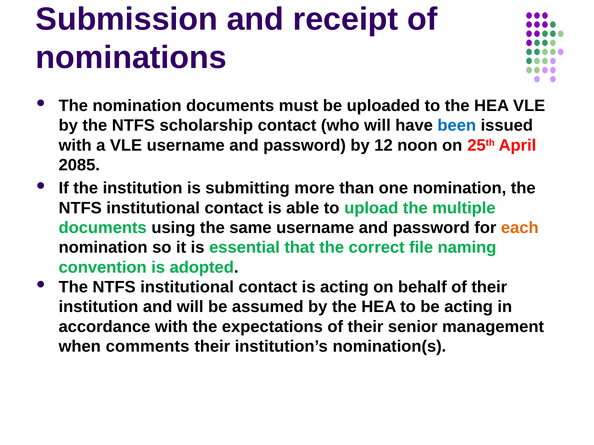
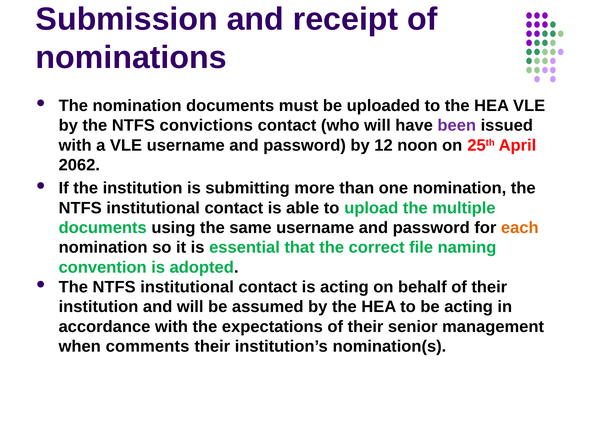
scholarship: scholarship -> convictions (206, 126)
been colour: blue -> purple (457, 126)
2085: 2085 -> 2062 (79, 165)
